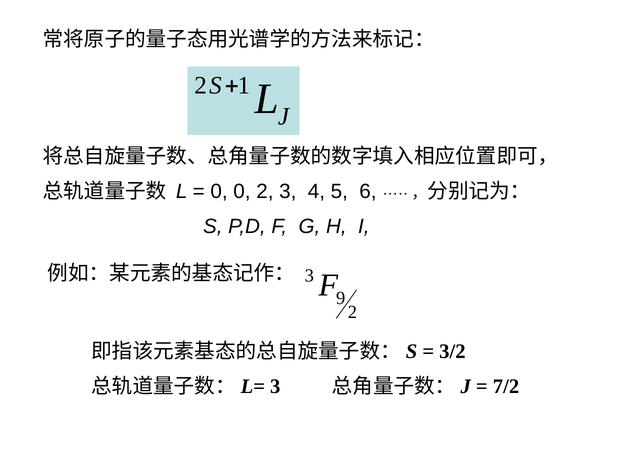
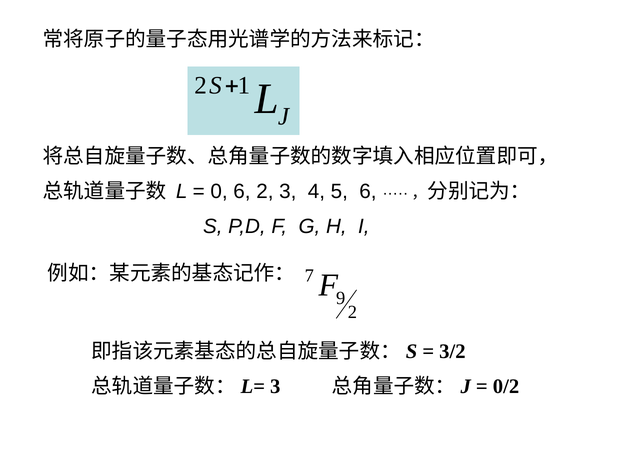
0 0: 0 -> 6 (242, 191)
3: 3 -> 7 (309, 276)
7/2: 7/2 -> 0/2 (506, 386)
